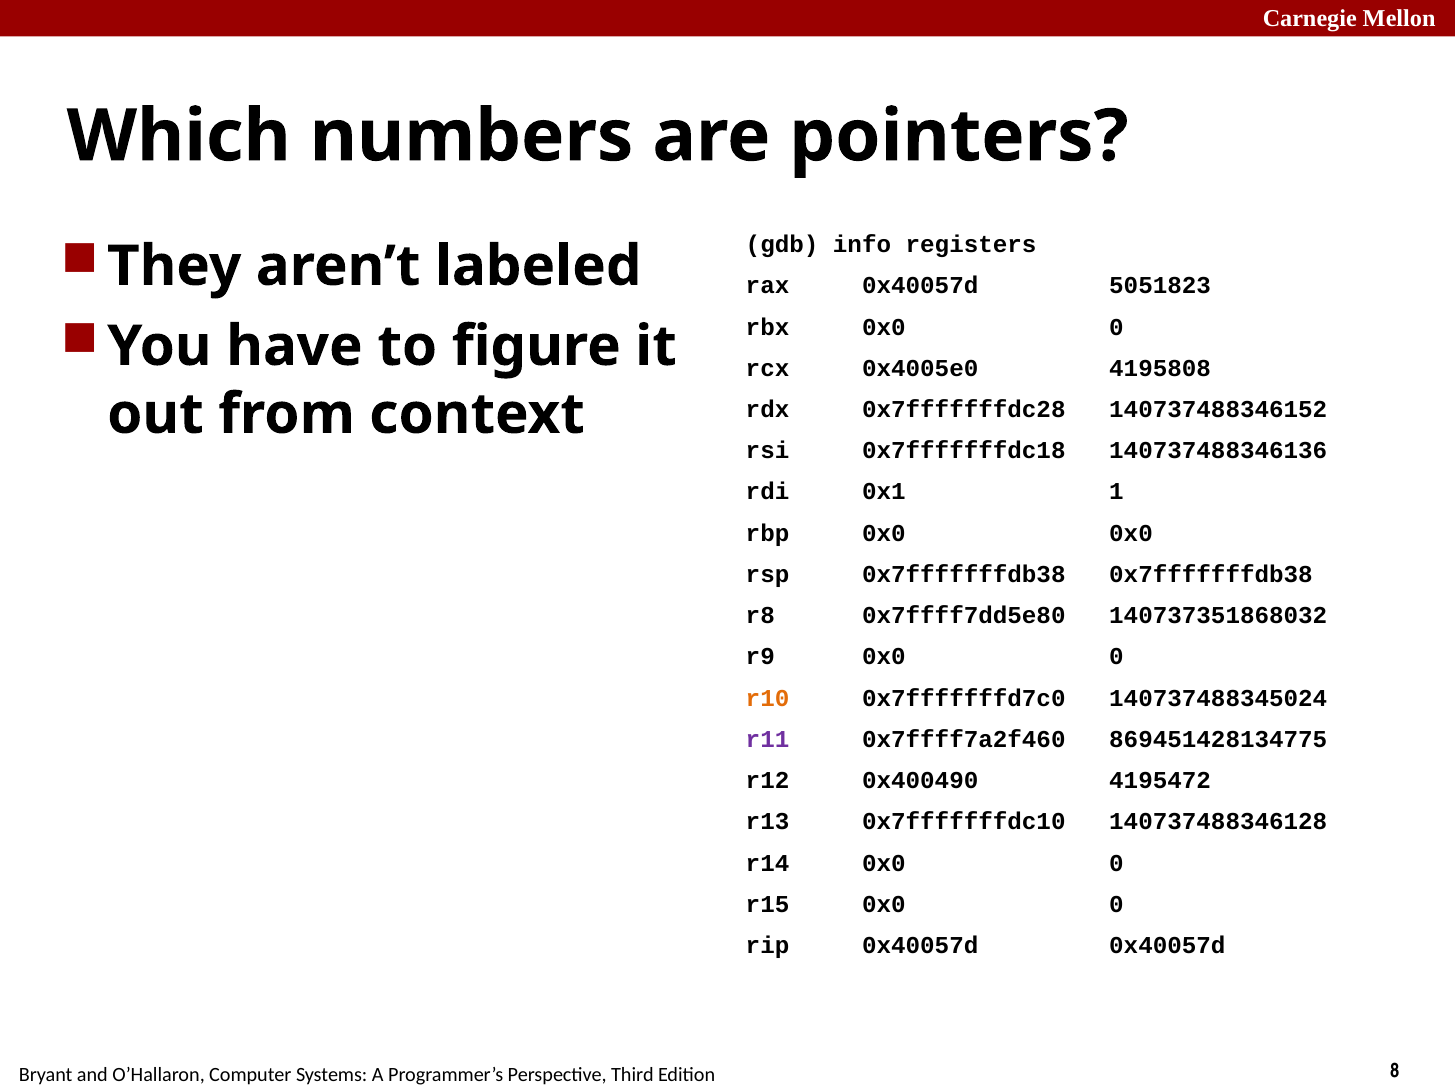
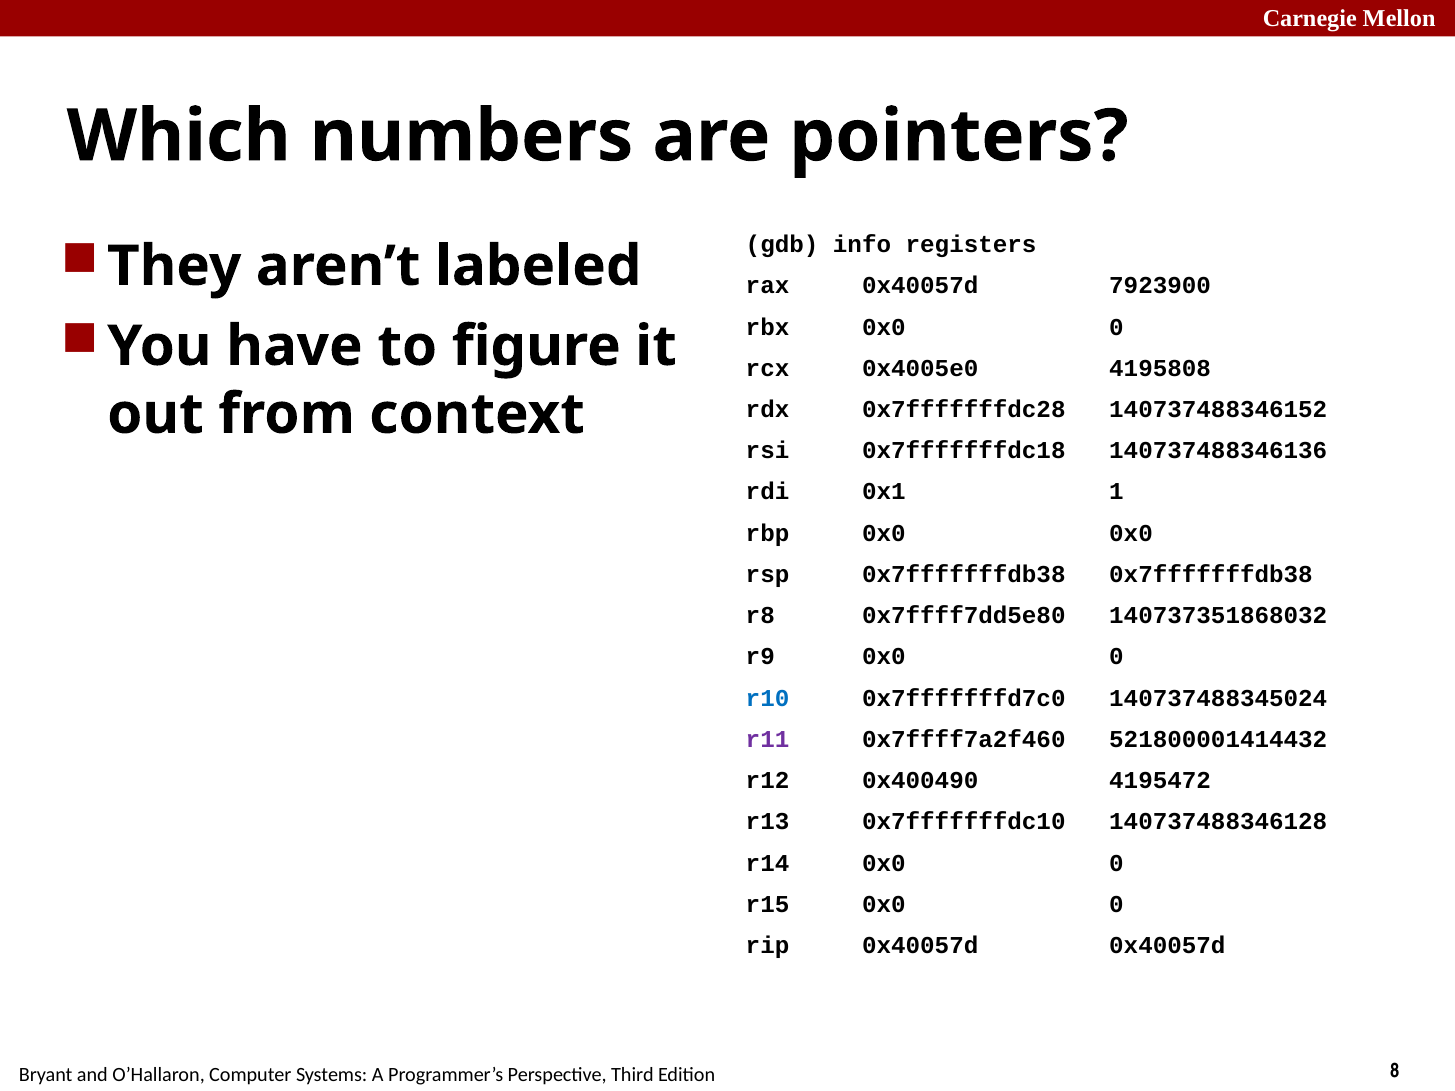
5051823: 5051823 -> 7923900 (1160, 286)
r10 colour: orange -> blue (768, 698)
869451428134775: 869451428134775 -> 521800001414432 (1218, 740)
